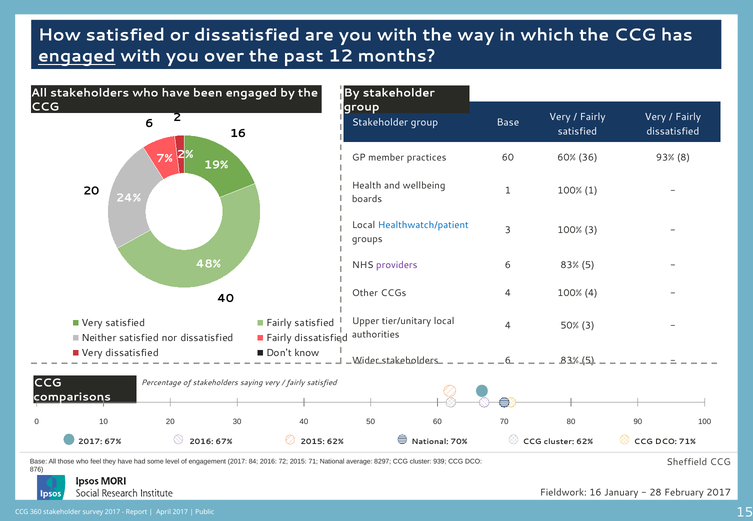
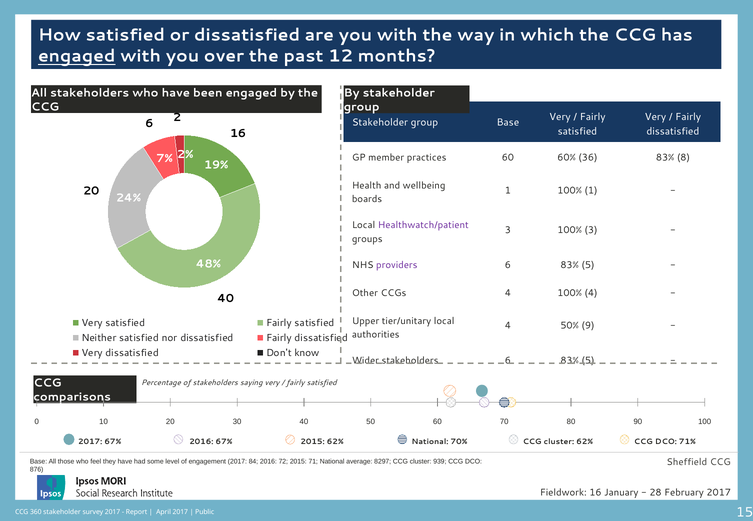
36 93%: 93% -> 83% (665, 158)
Healthwatch/patient colour: blue -> purple (423, 225)
50% 3: 3 -> 9 (588, 326)
